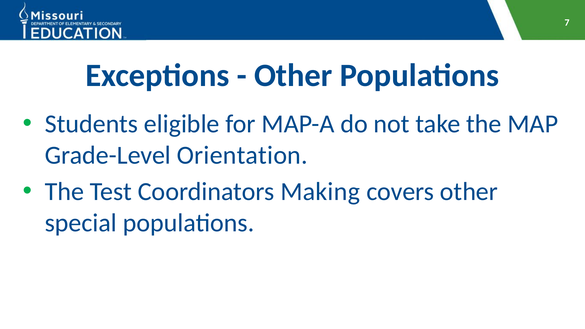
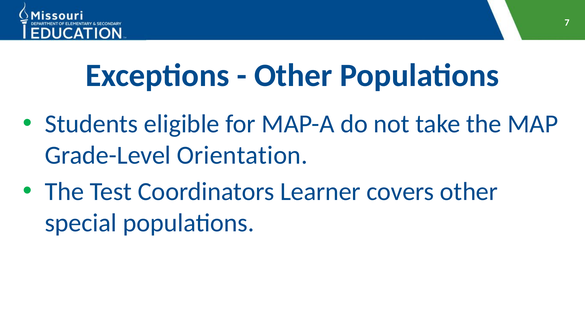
Making: Making -> Learner (320, 192)
